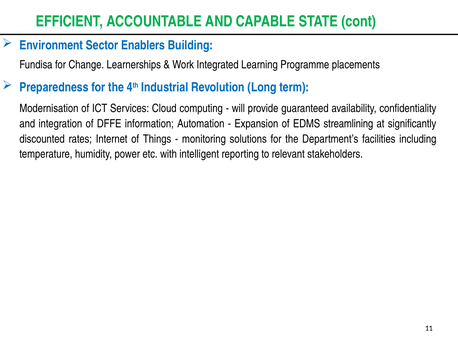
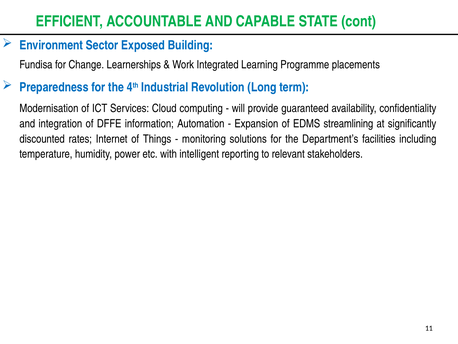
Enablers: Enablers -> Exposed (143, 45)
